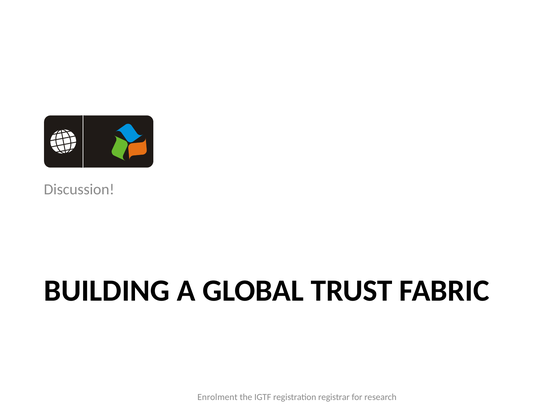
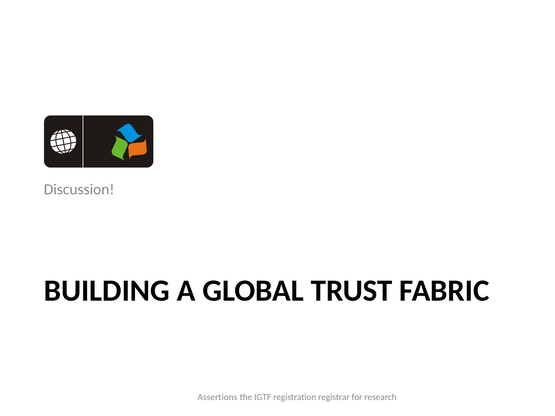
Enrolment: Enrolment -> Assertions (217, 397)
